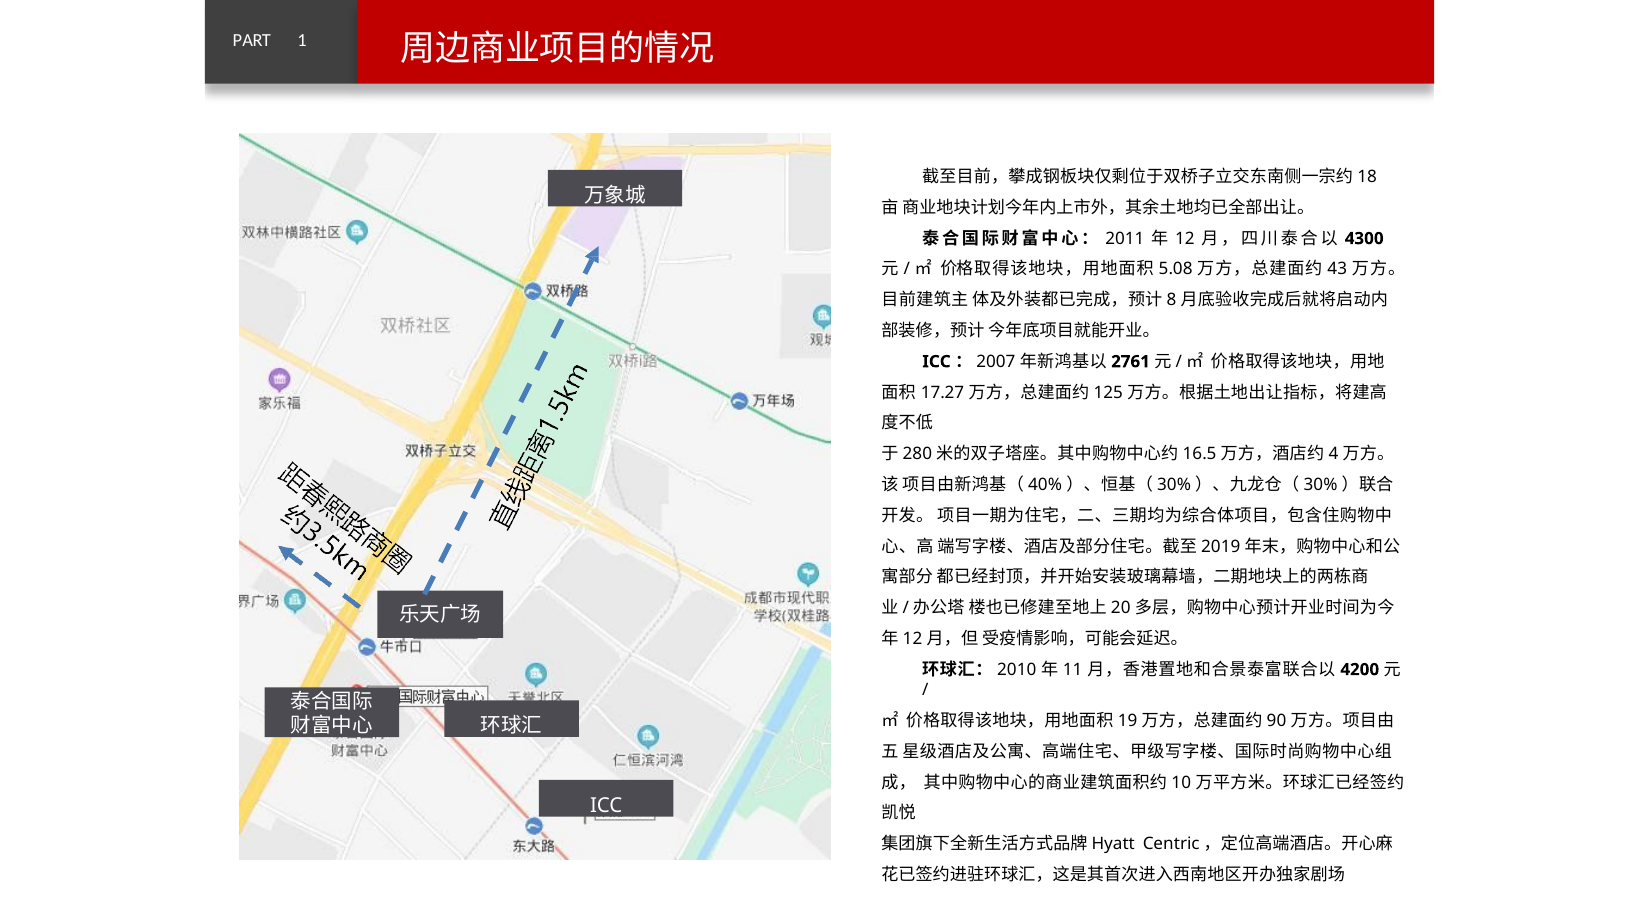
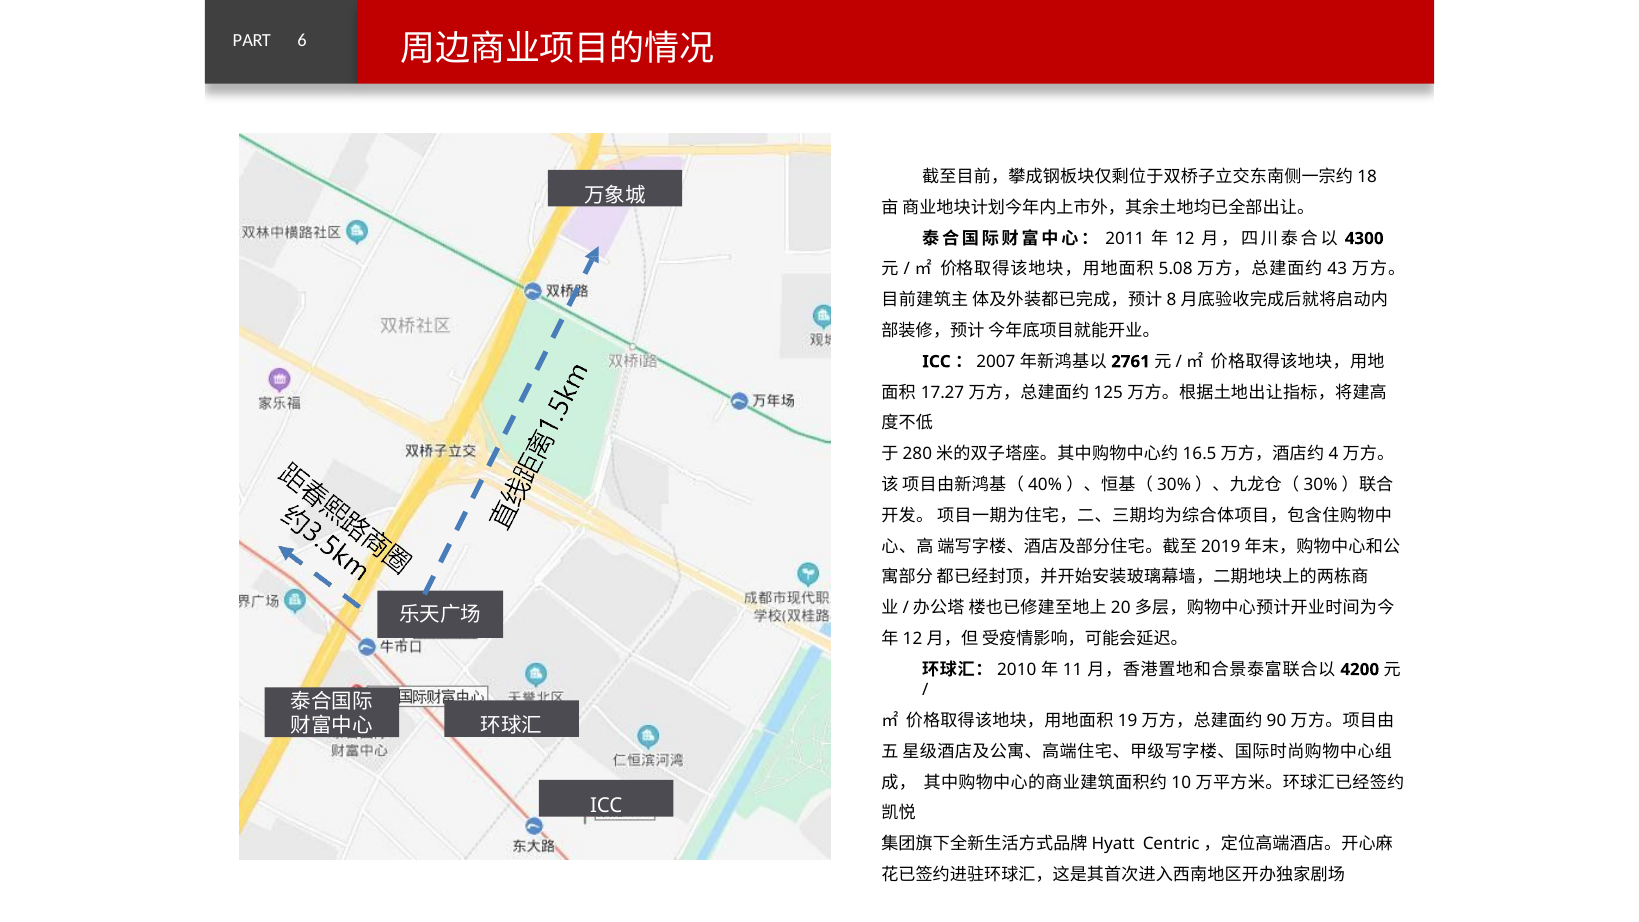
1: 1 -> 6 (302, 40)
